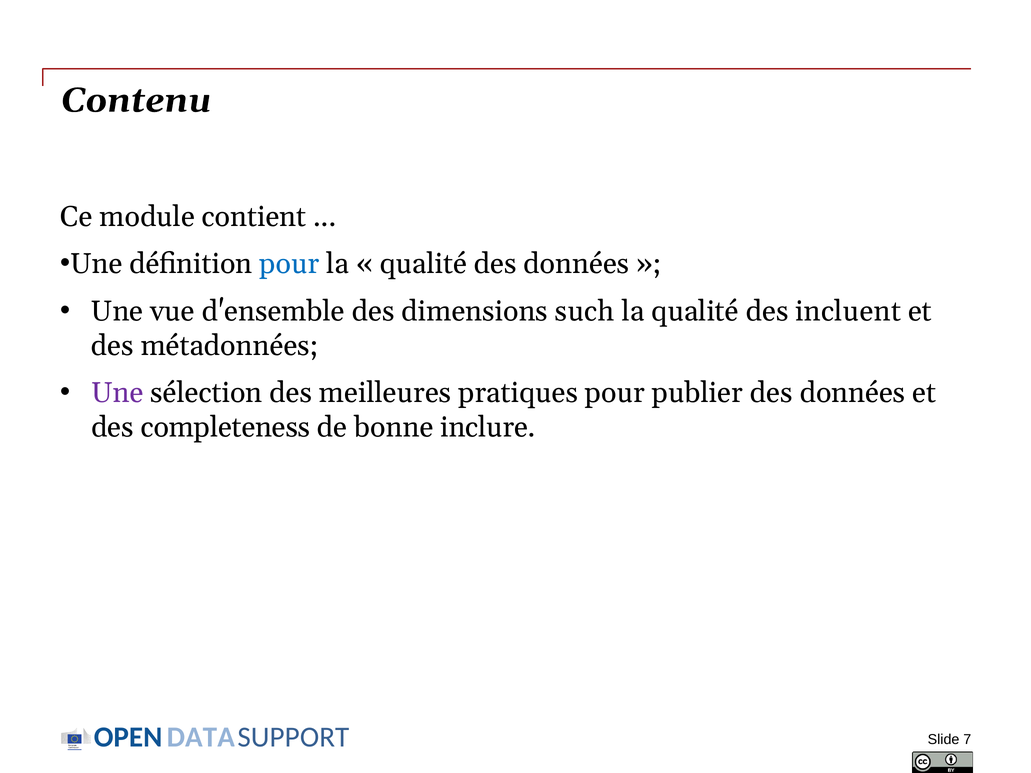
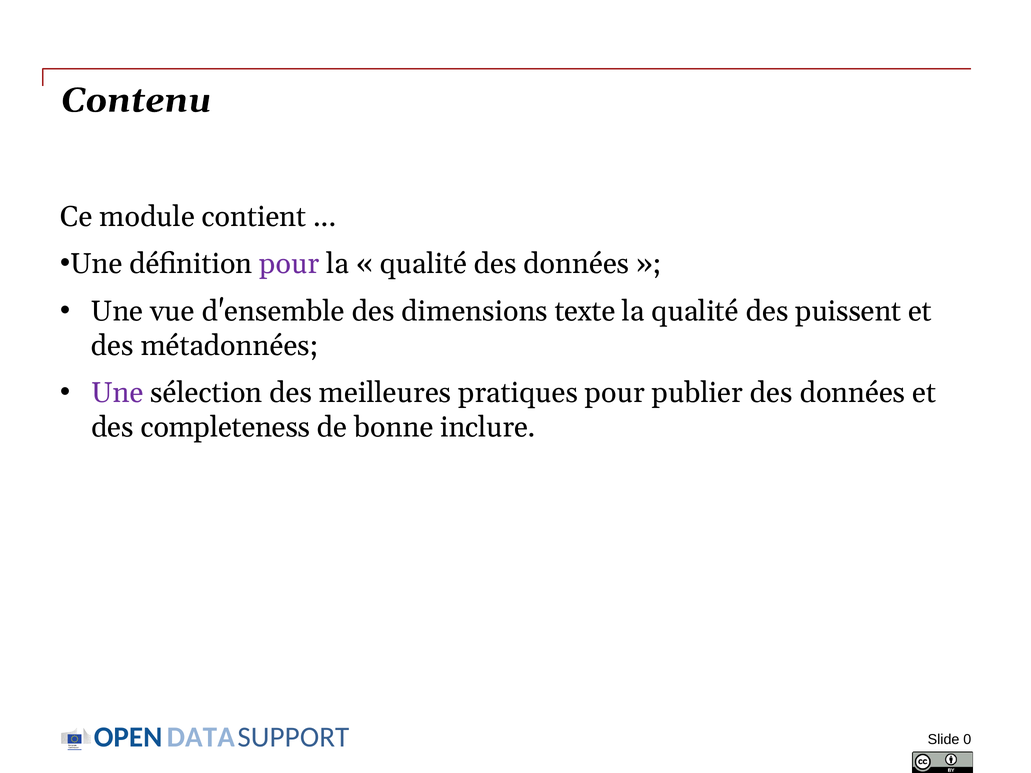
pour colour: blue -> purple (289, 264)
such: such -> texte (585, 311)
incluent: incluent -> puissent (848, 311)
7: 7 -> 0 (967, 740)
